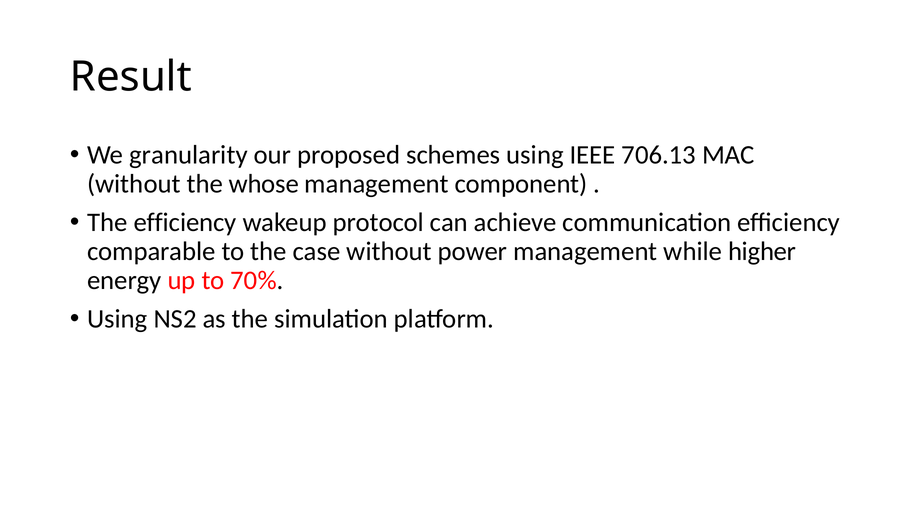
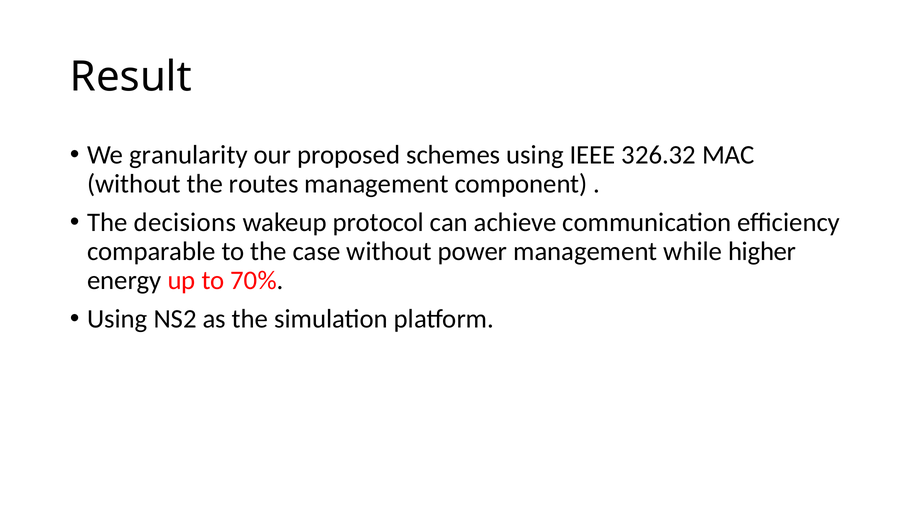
706.13: 706.13 -> 326.32 (659, 155)
whose: whose -> routes (264, 184)
The efficiency: efficiency -> decisions (185, 223)
